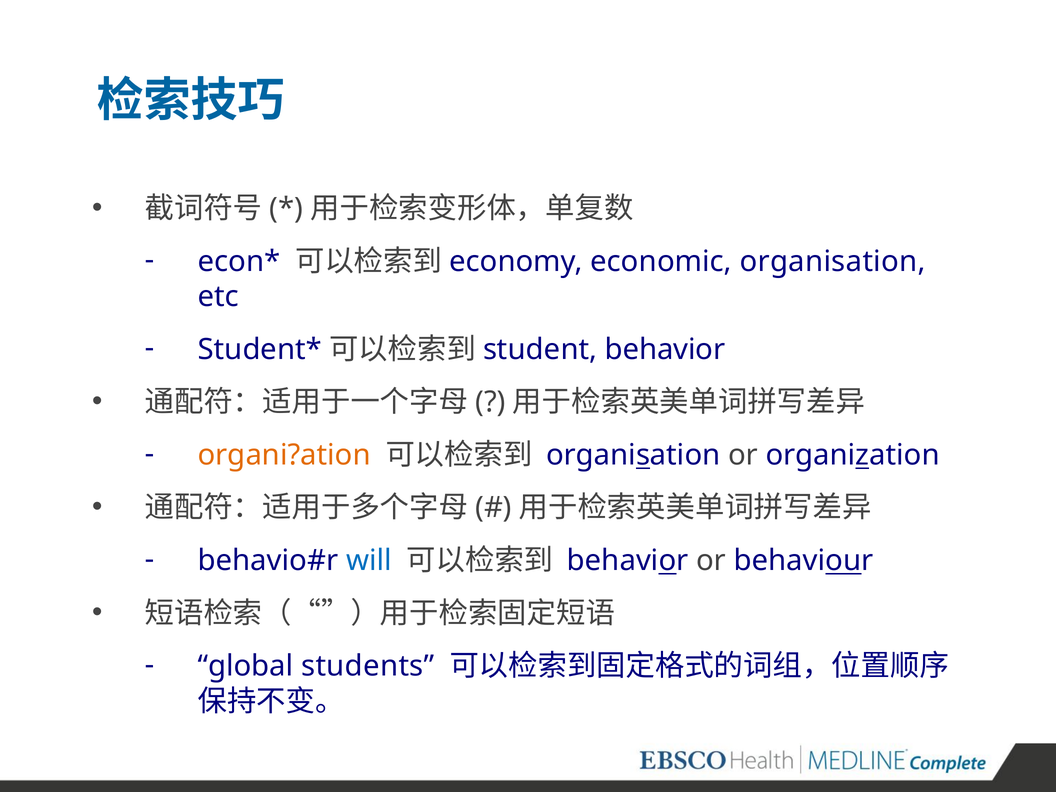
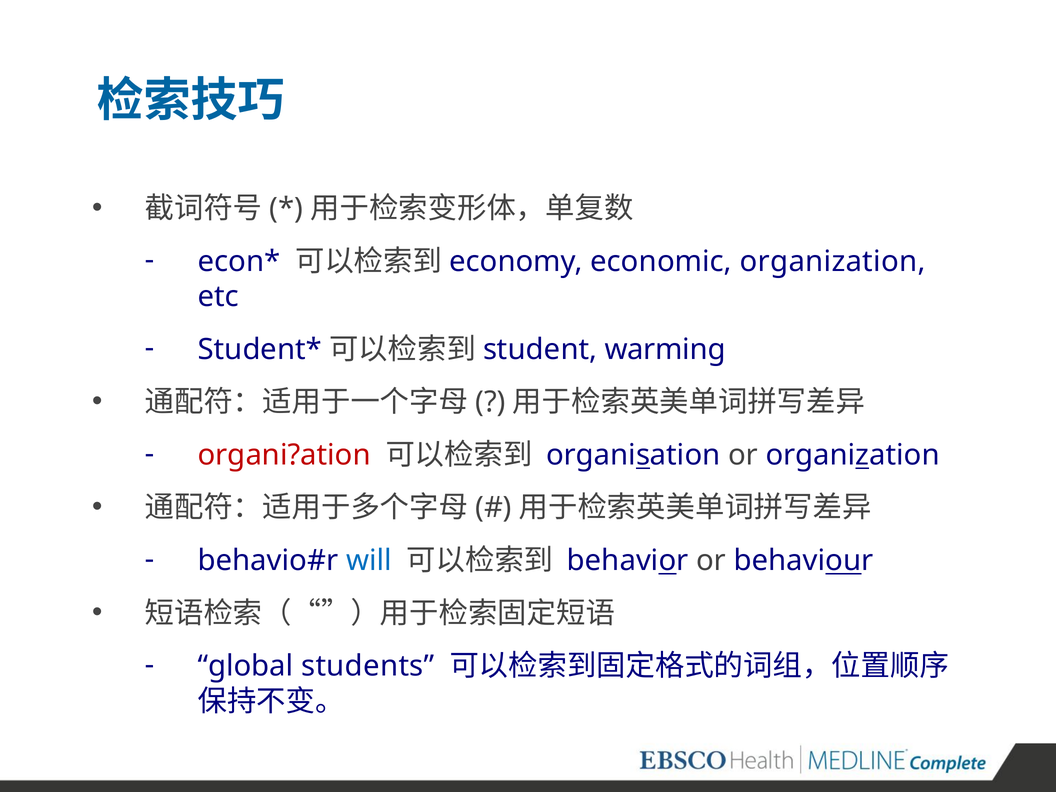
economic organisation: organisation -> organization (833, 261)
student behavior: behavior -> warming (665, 349)
organi?ation colour: orange -> red (284, 455)
